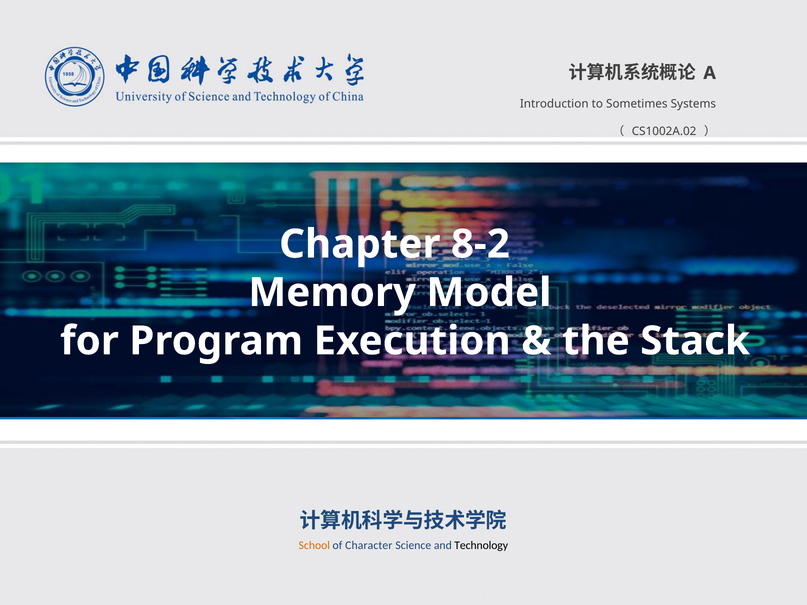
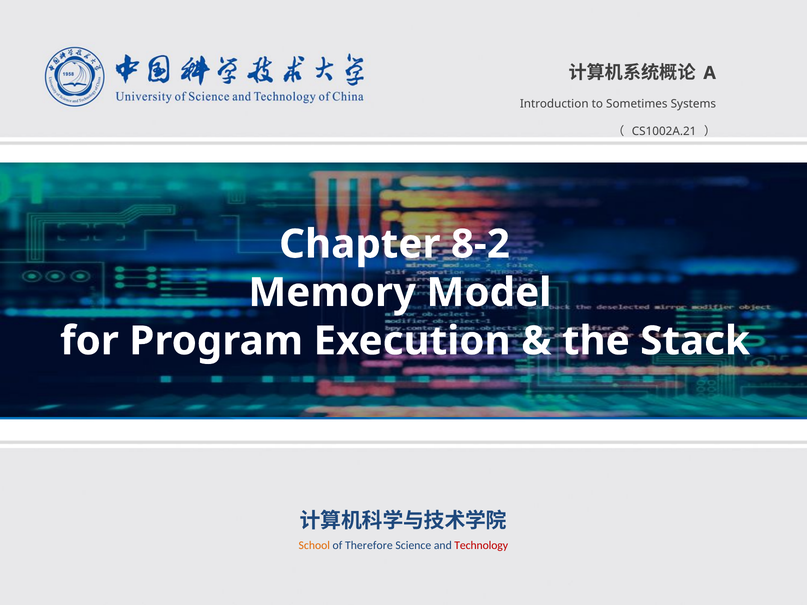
CS1002A.02: CS1002A.02 -> CS1002A.21 (664, 131)
Character: Character -> Therefore (369, 546)
Technology colour: black -> red (481, 546)
